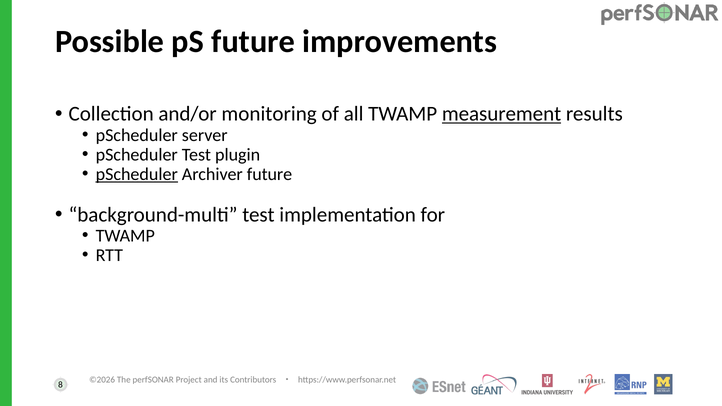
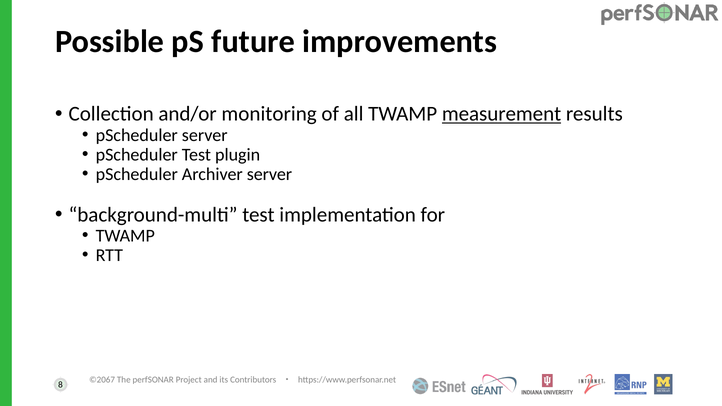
pScheduler underline: present -> none (137, 174)
Archiver future: future -> server (269, 174)
©2026: ©2026 -> ©2067 (102, 380)
